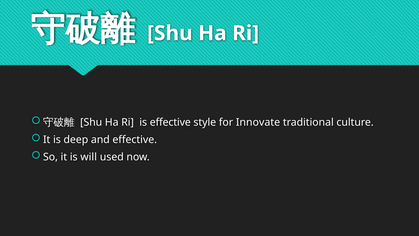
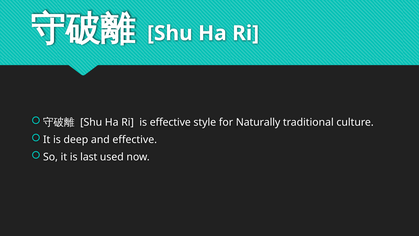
Innovate: Innovate -> Naturally (258, 122)
will: will -> last (89, 157)
